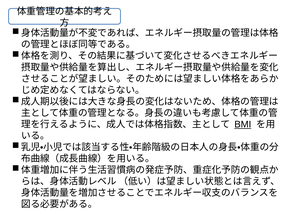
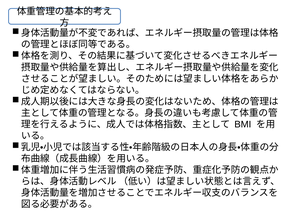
BMI underline: present -> none (243, 125)
